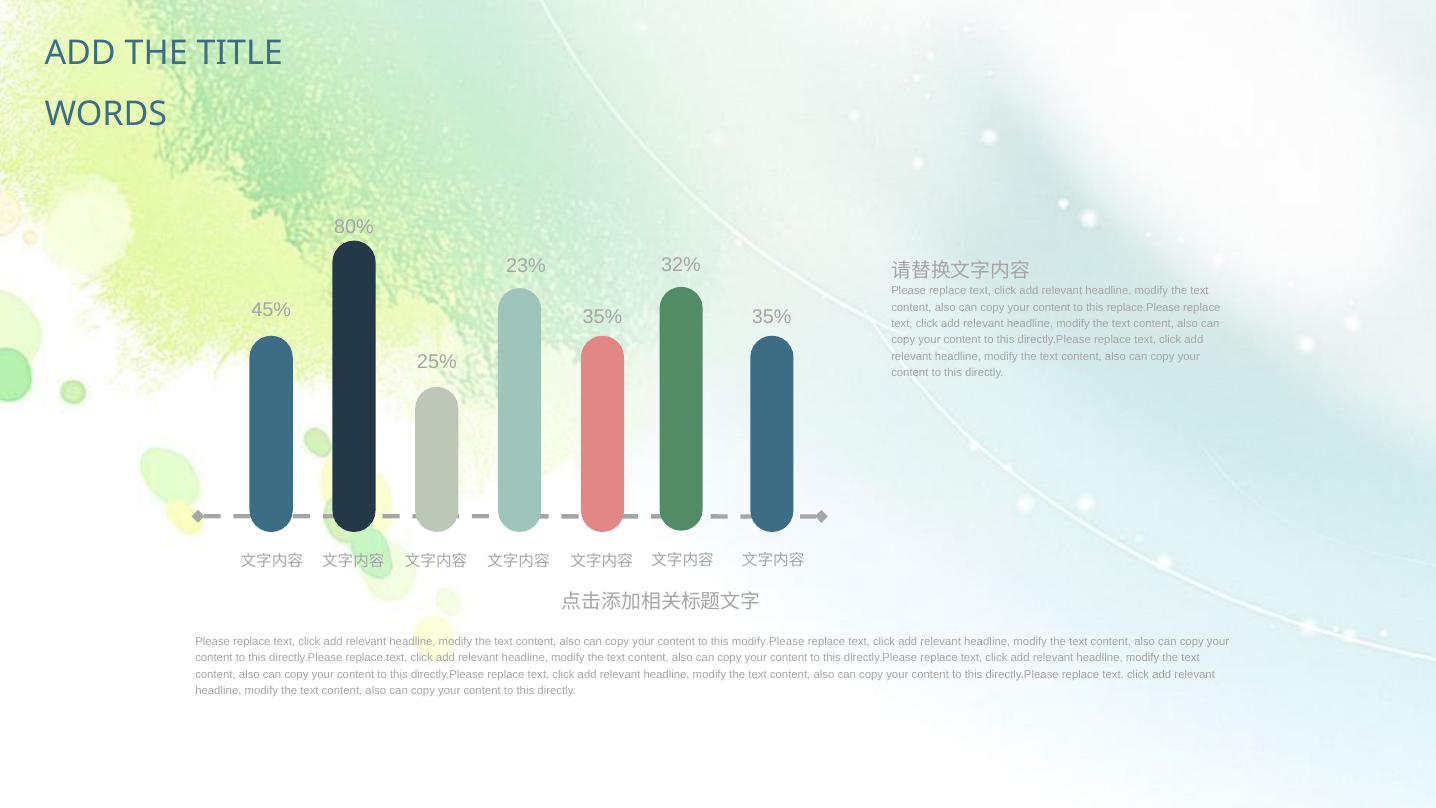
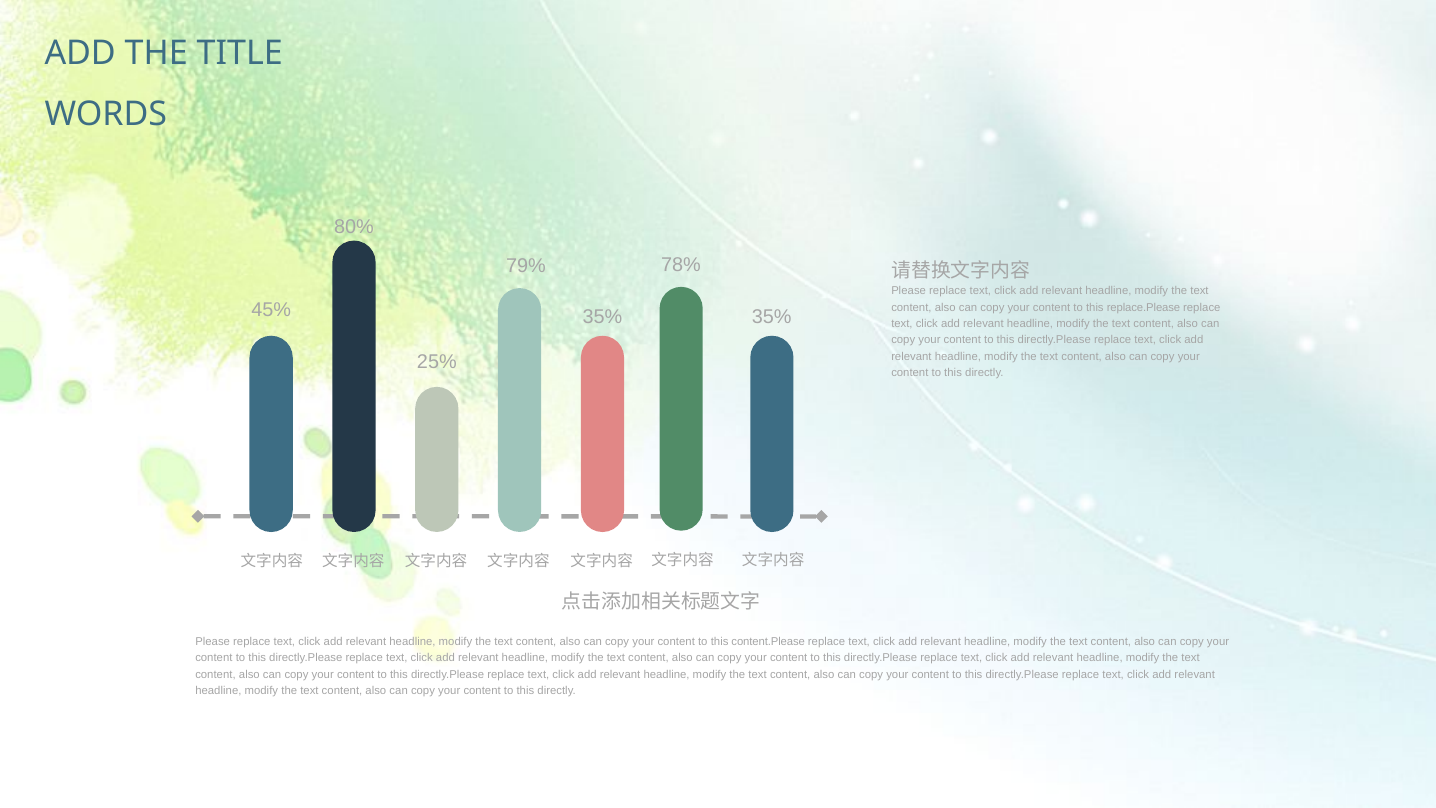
32%: 32% -> 78% (681, 265)
23%: 23% -> 79% (526, 266)
modify.Please: modify.Please -> content.Please (768, 642)
